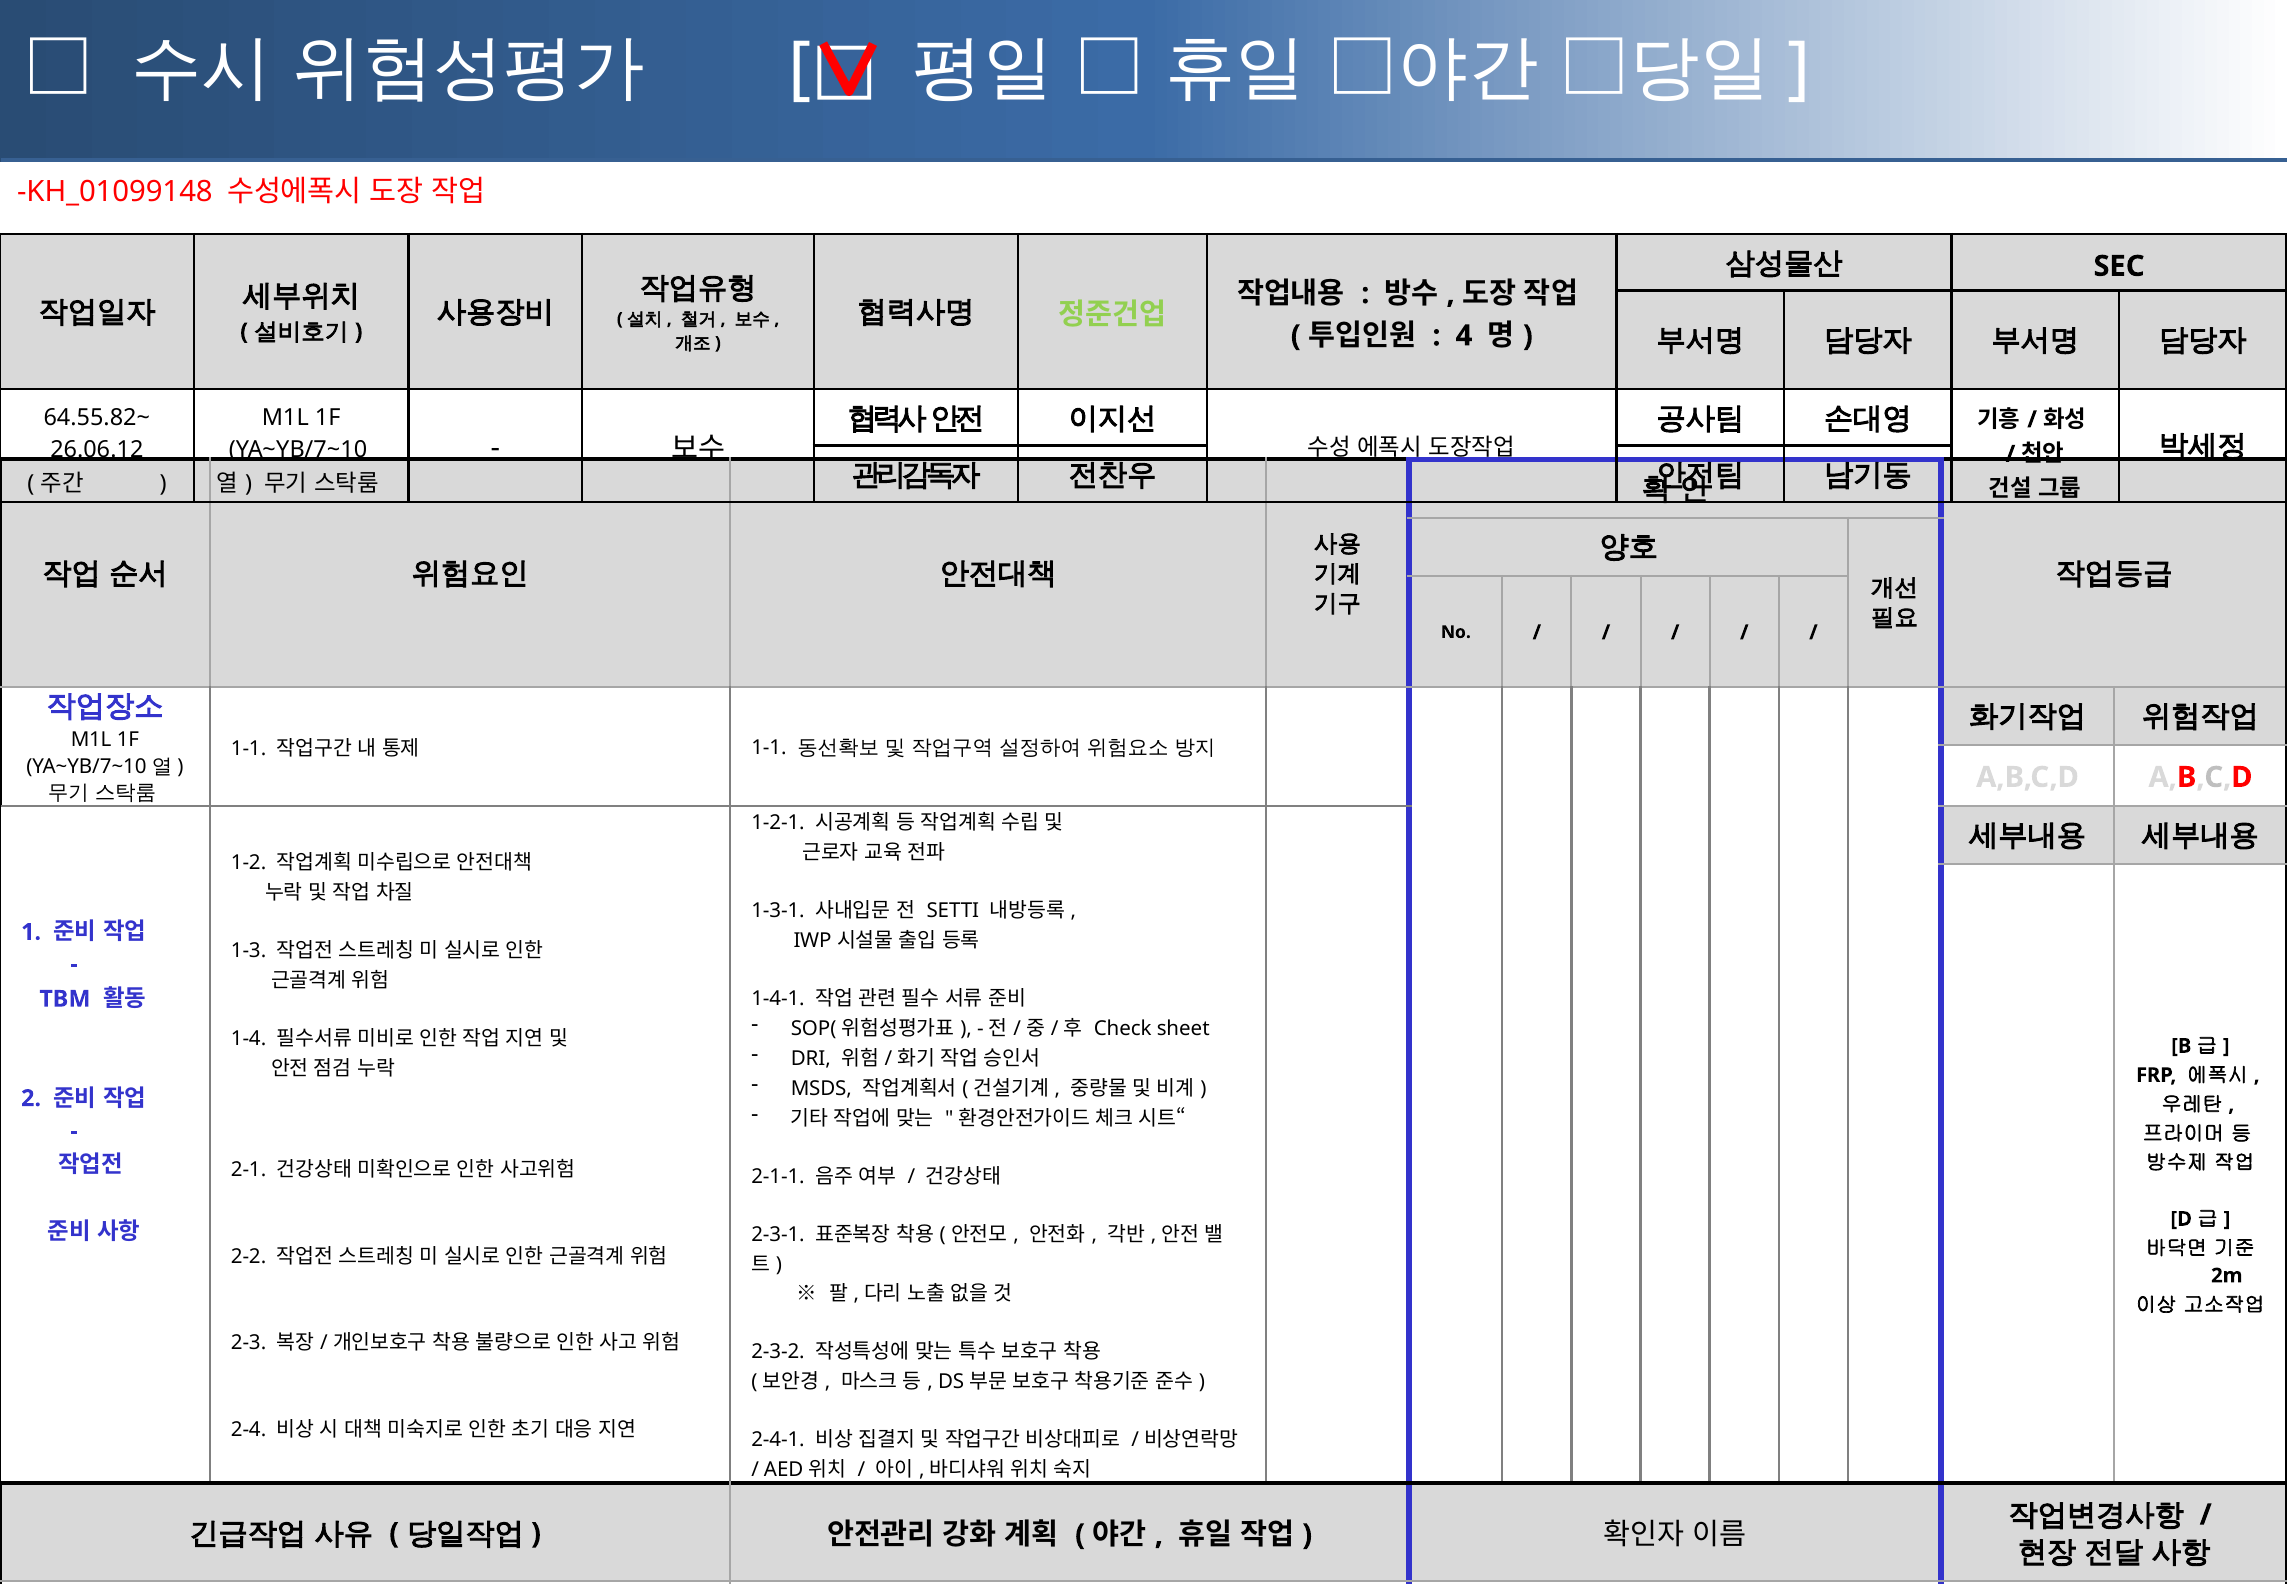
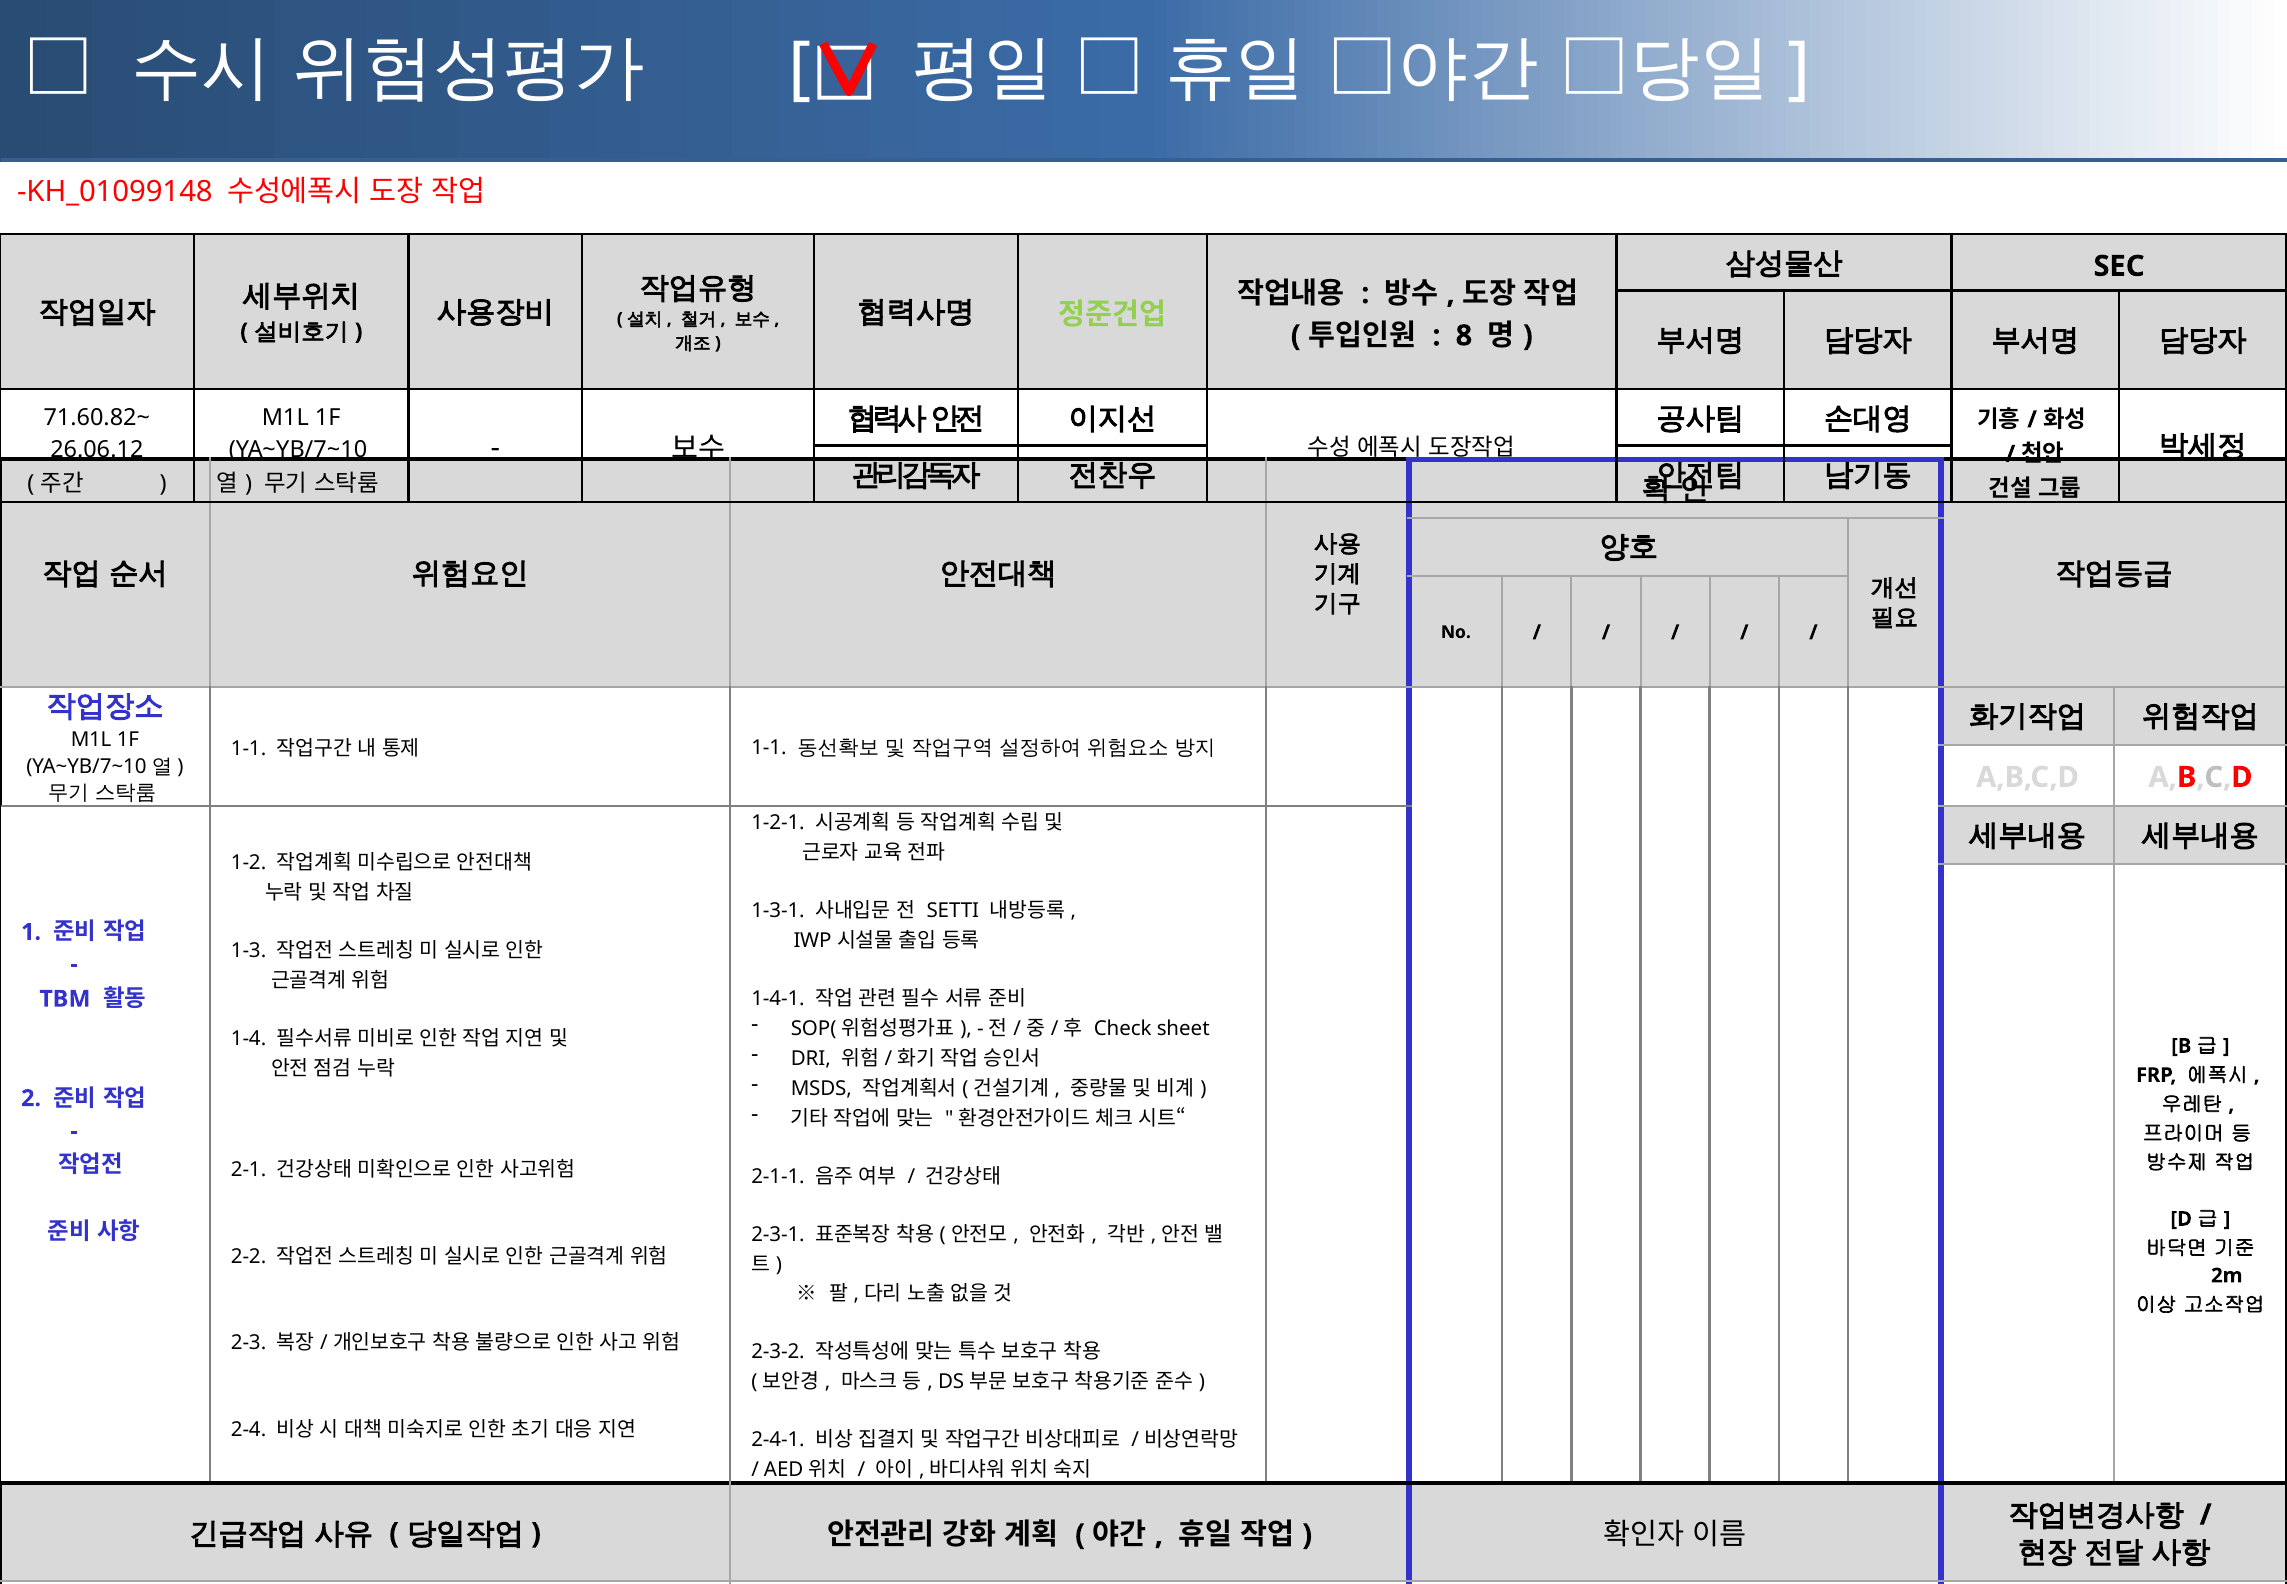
4: 4 -> 8 (1464, 336)
64.55.82~: 64.55.82~ -> 71.60.82~ (97, 417)
